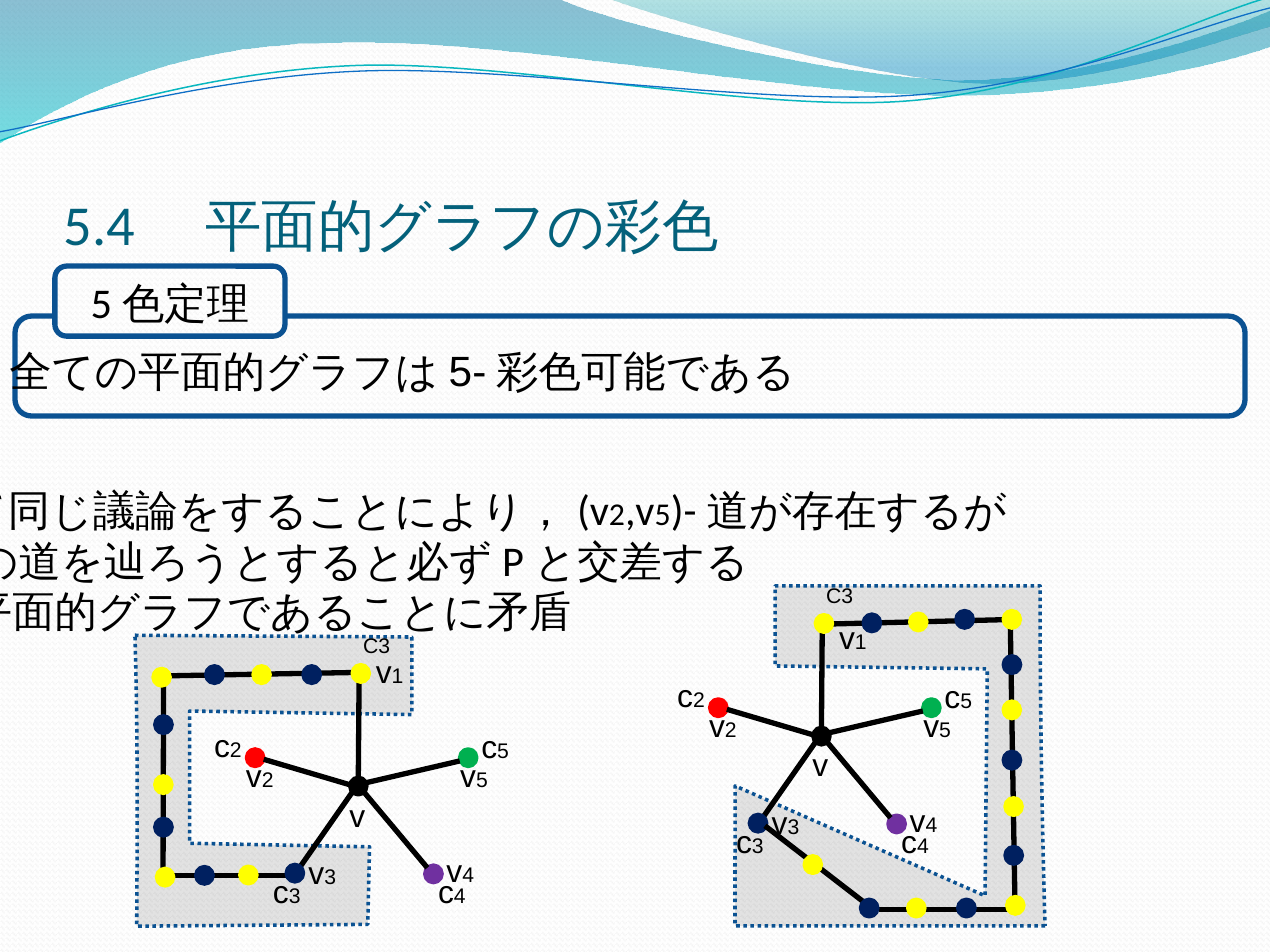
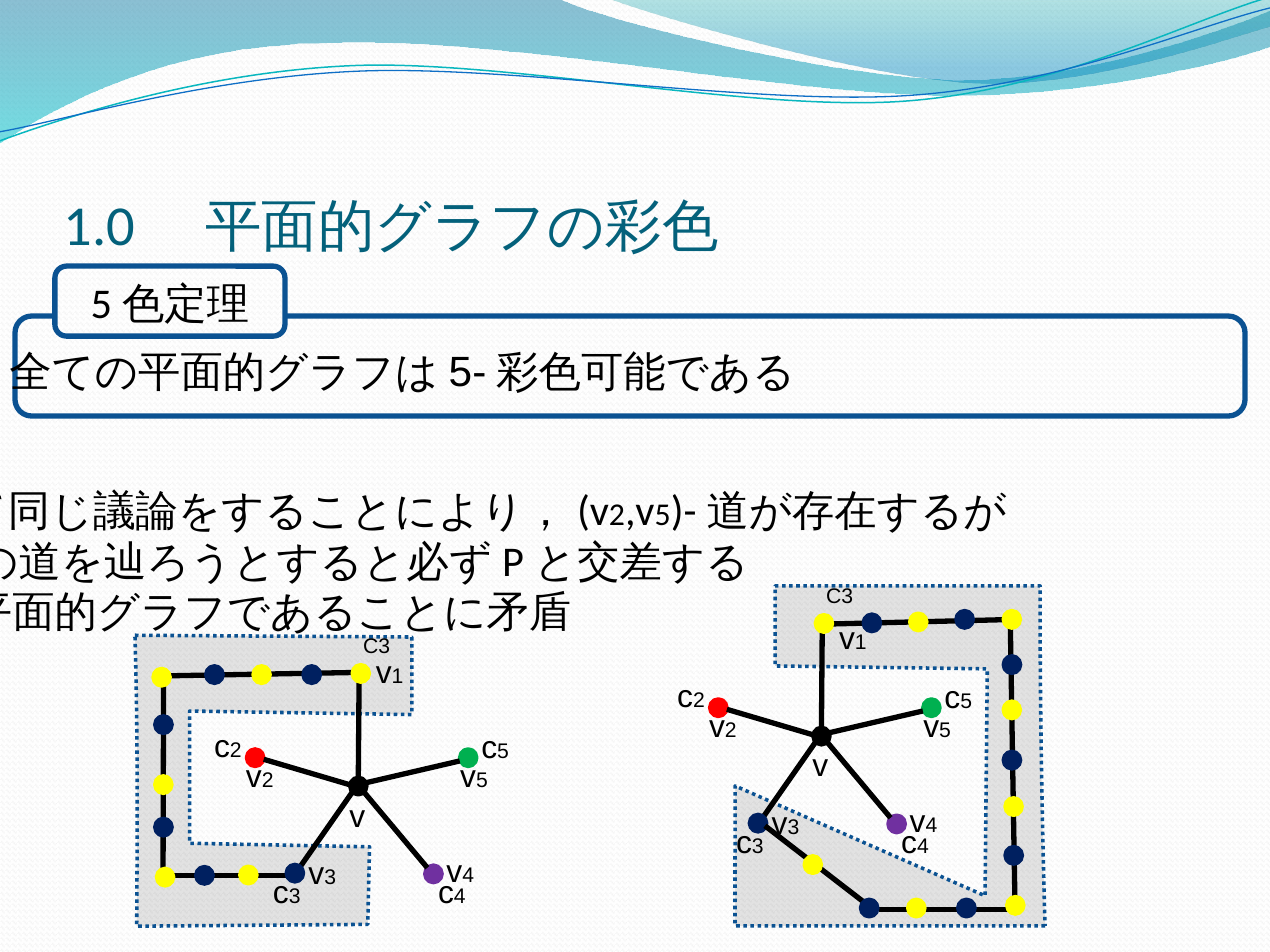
5.4: 5.4 -> 1.0 (99, 227)
